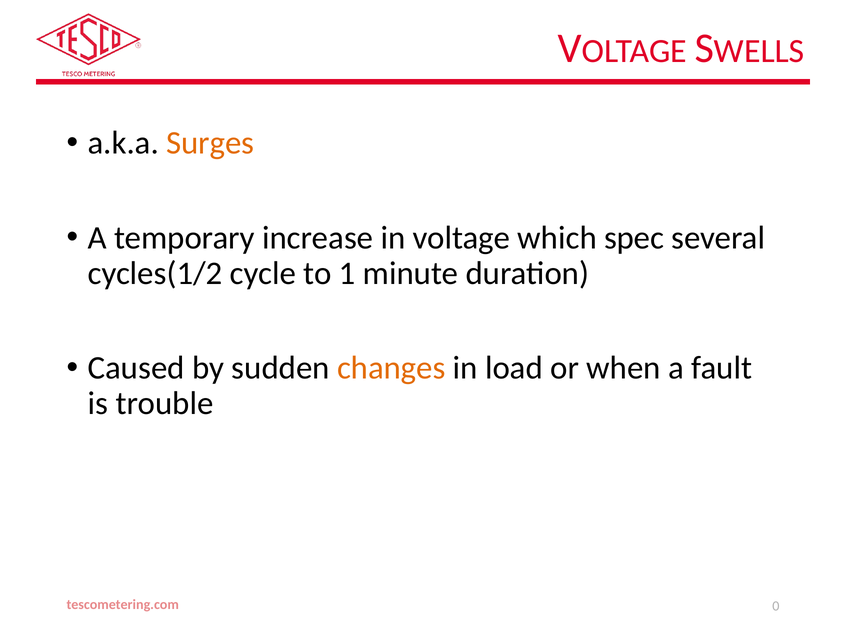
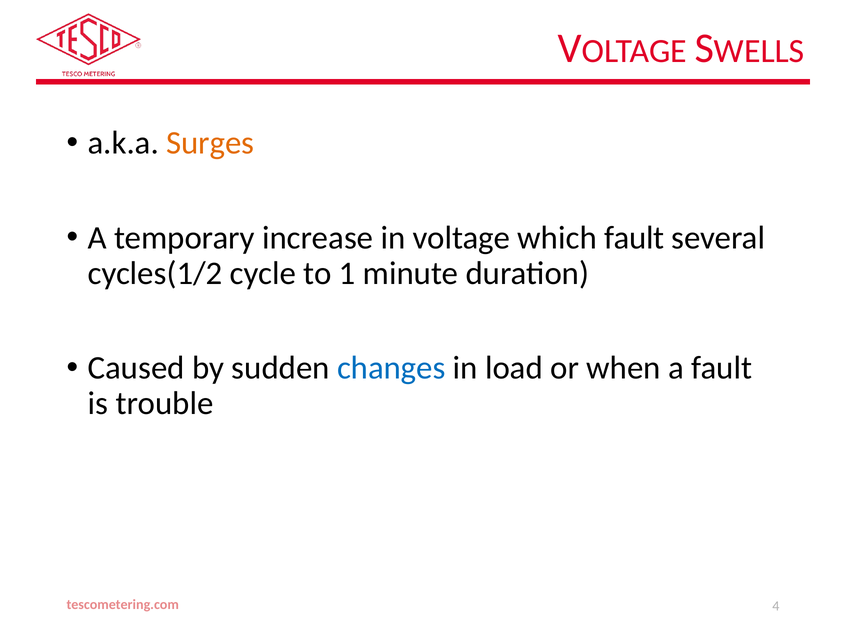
which spec: spec -> fault (634, 238)
changes colour: orange -> blue (391, 368)
0: 0 -> 4 (776, 606)
